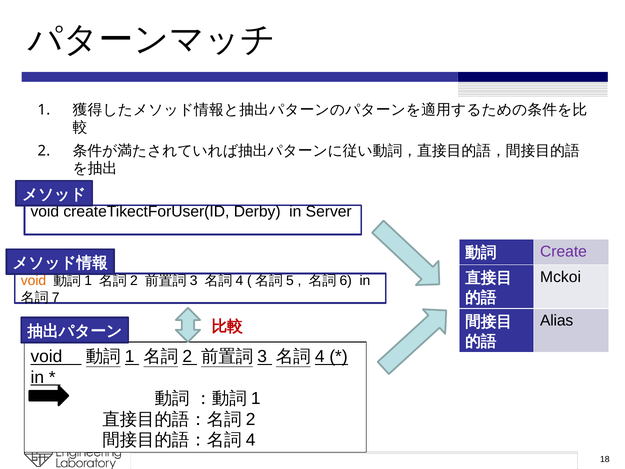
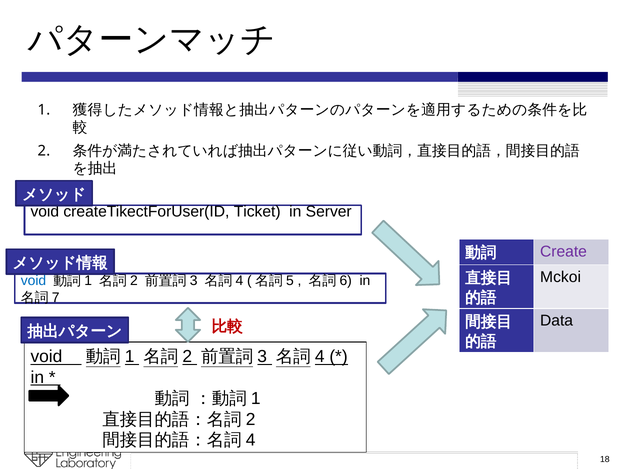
Derby: Derby -> Ticket (257, 211)
void colour: orange -> blue (33, 281)
Alias: Alias -> Data (557, 321)
